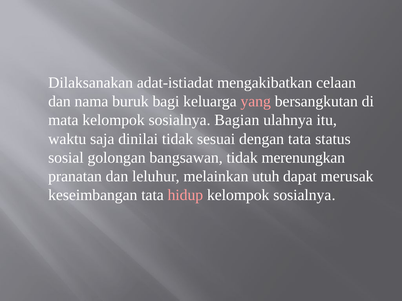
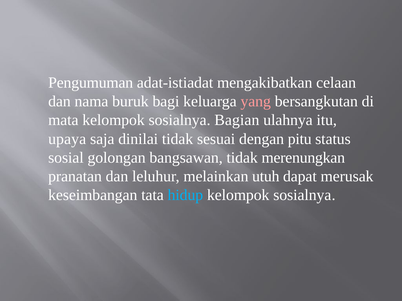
Dilaksanakan: Dilaksanakan -> Pengumuman (91, 83)
waktu: waktu -> upaya (67, 139)
dengan tata: tata -> pitu (300, 139)
hidup colour: pink -> light blue (185, 195)
